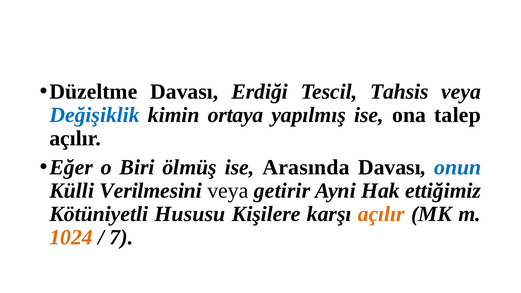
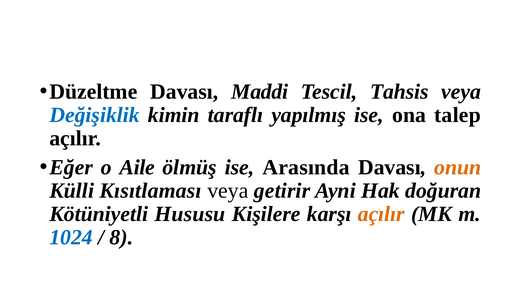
Erdiği: Erdiği -> Maddi (260, 92)
ortaya: ortaya -> taraflı (236, 115)
Biri: Biri -> Aile (137, 167)
onun colour: blue -> orange (458, 167)
Verilmesini: Verilmesini -> Kısıtlaması (151, 191)
ettiğimiz: ettiğimiz -> doğuran (443, 191)
1024 colour: orange -> blue (71, 238)
7: 7 -> 8 (121, 238)
